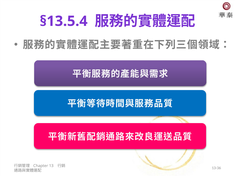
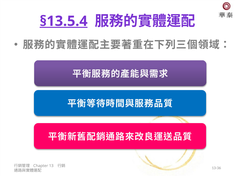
§13.5.4 underline: none -> present (64, 21)
